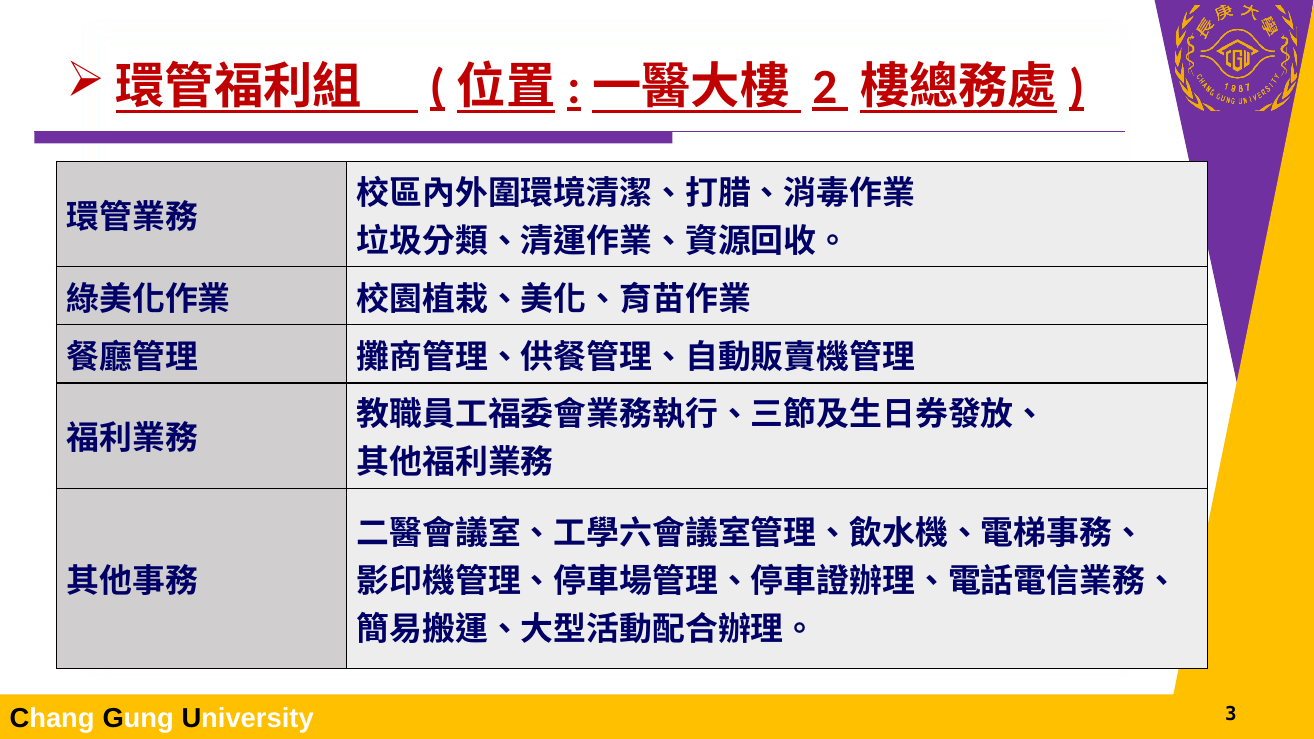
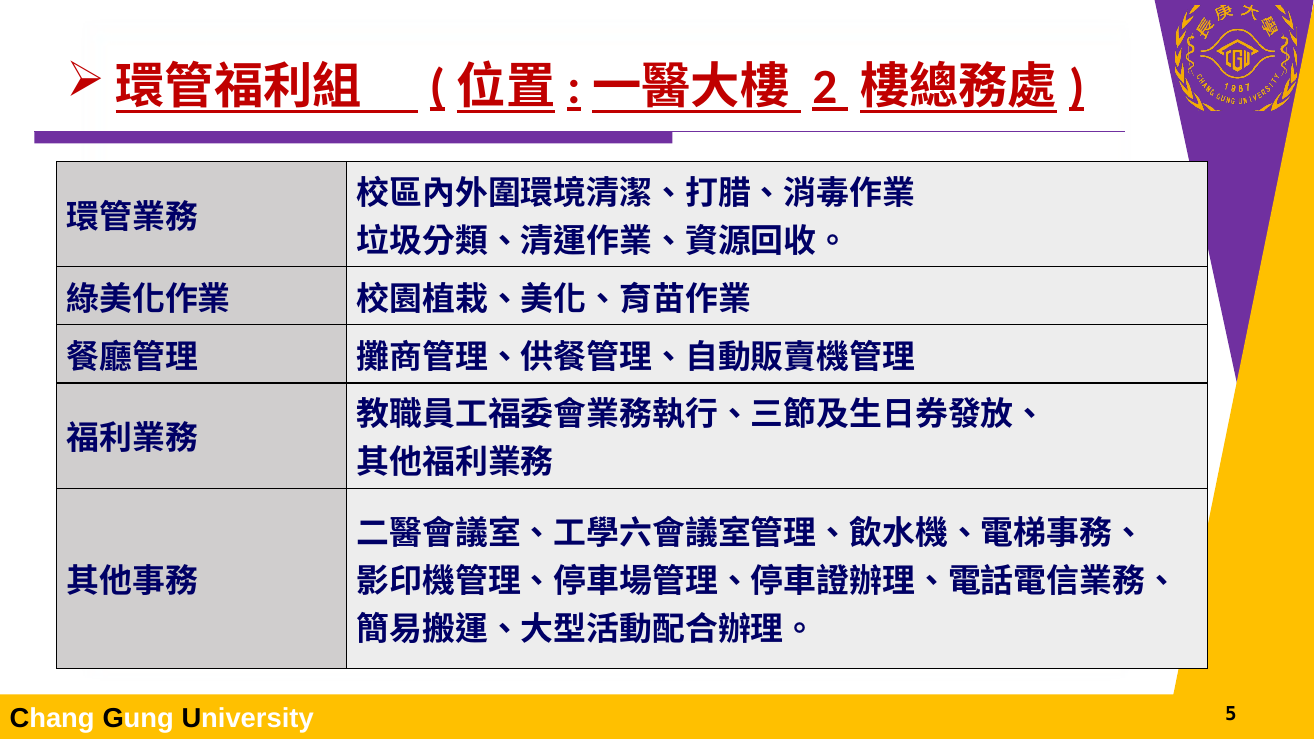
3: 3 -> 5 (1231, 714)
